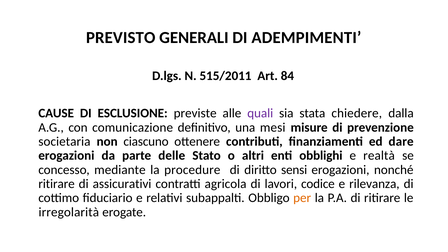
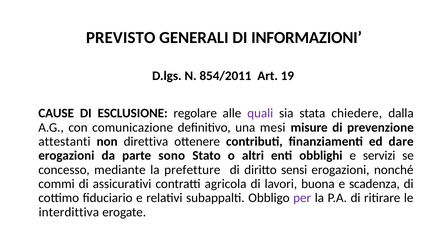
ADEMPIMENTI: ADEMPIMENTI -> INFORMAZIONI (307, 38)
515/2011: 515/2011 -> 854/2011 (225, 76)
84: 84 -> 19 (287, 76)
previste: previste -> regolare (195, 113)
societaria: societaria -> attestanti (64, 142)
ciascuno: ciascuno -> direttiva (146, 142)
delle: delle -> sono (172, 156)
realtà: realtà -> servizi (379, 156)
procedure: procedure -> prefetture (192, 170)
ritirare: ritirare -> commi (57, 184)
codice: codice -> buona (318, 184)
rilevanza: rilevanza -> scadenza (374, 184)
per colour: orange -> purple (302, 198)
irregolarità: irregolarità -> interdittiva (69, 212)
